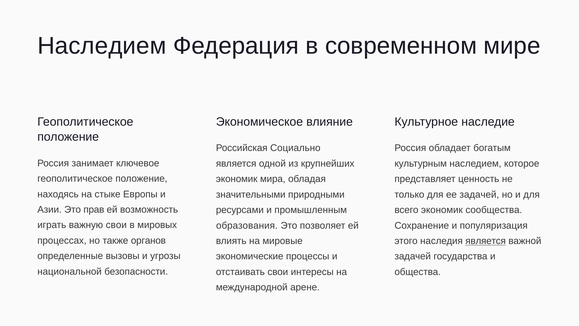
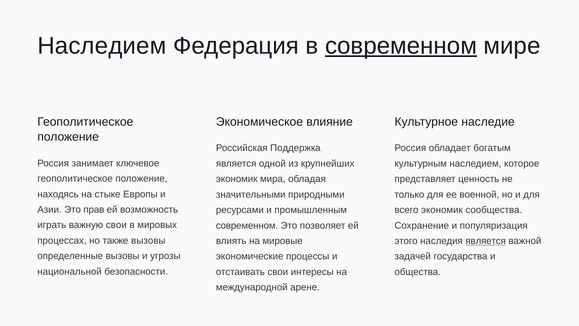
современном underline: none -> present (401, 46)
Социально: Социально -> Поддержка (295, 148)
ее задачей: задачей -> военной (479, 194)
образования: образования -> современном (247, 225)
также органов: органов -> вызовы (148, 240)
